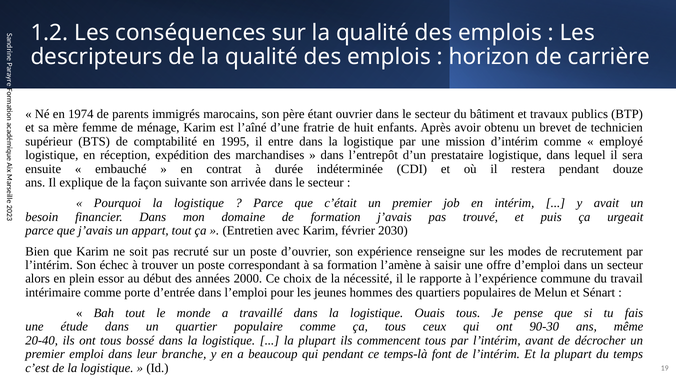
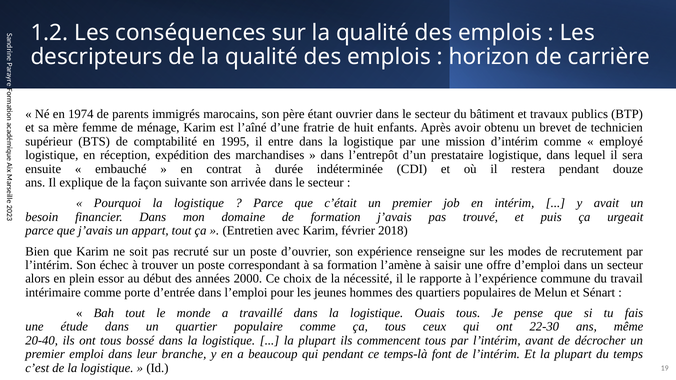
2030: 2030 -> 2018 (393, 231)
90-30: 90-30 -> 22-30 (544, 327)
